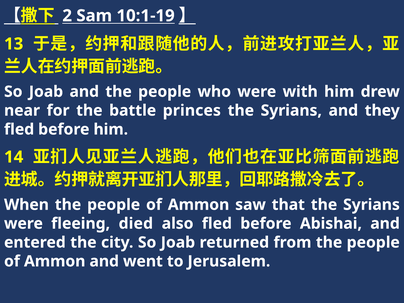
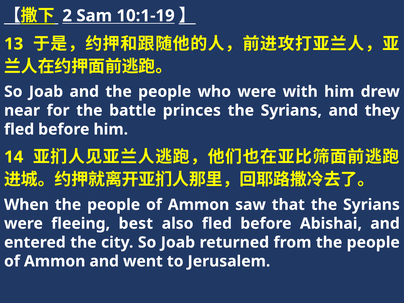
died: died -> best (136, 224)
